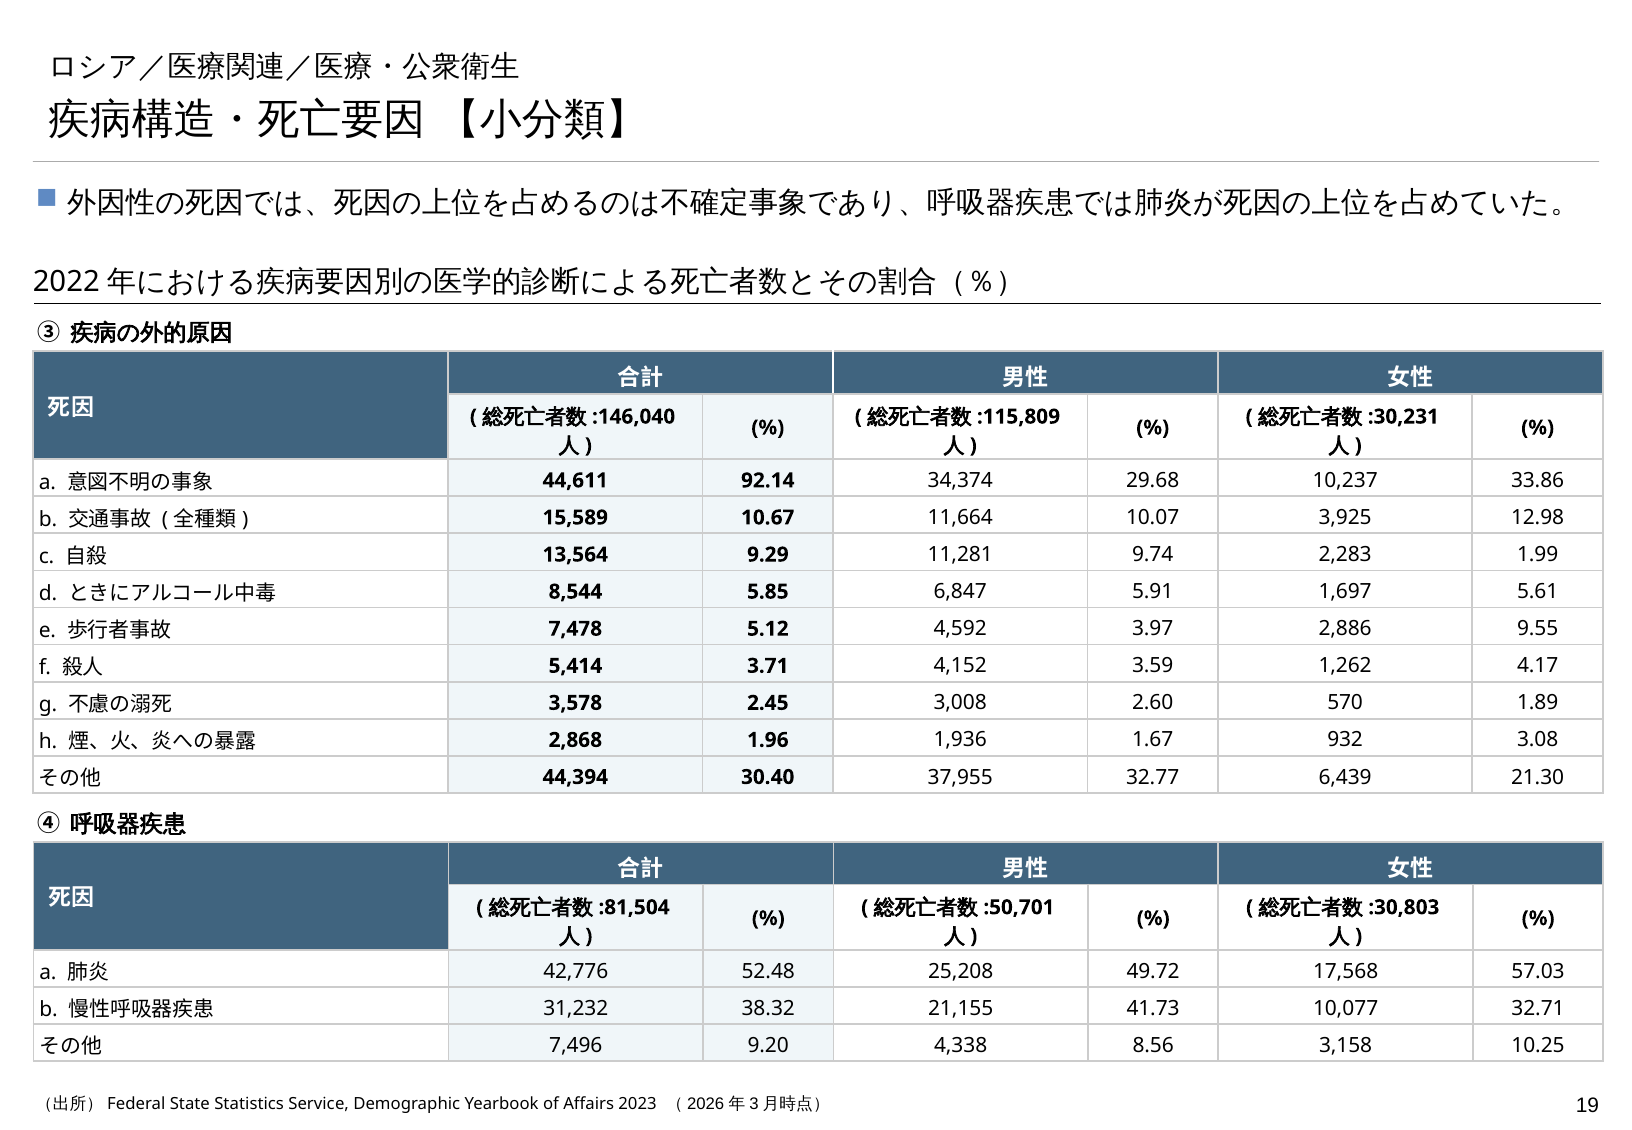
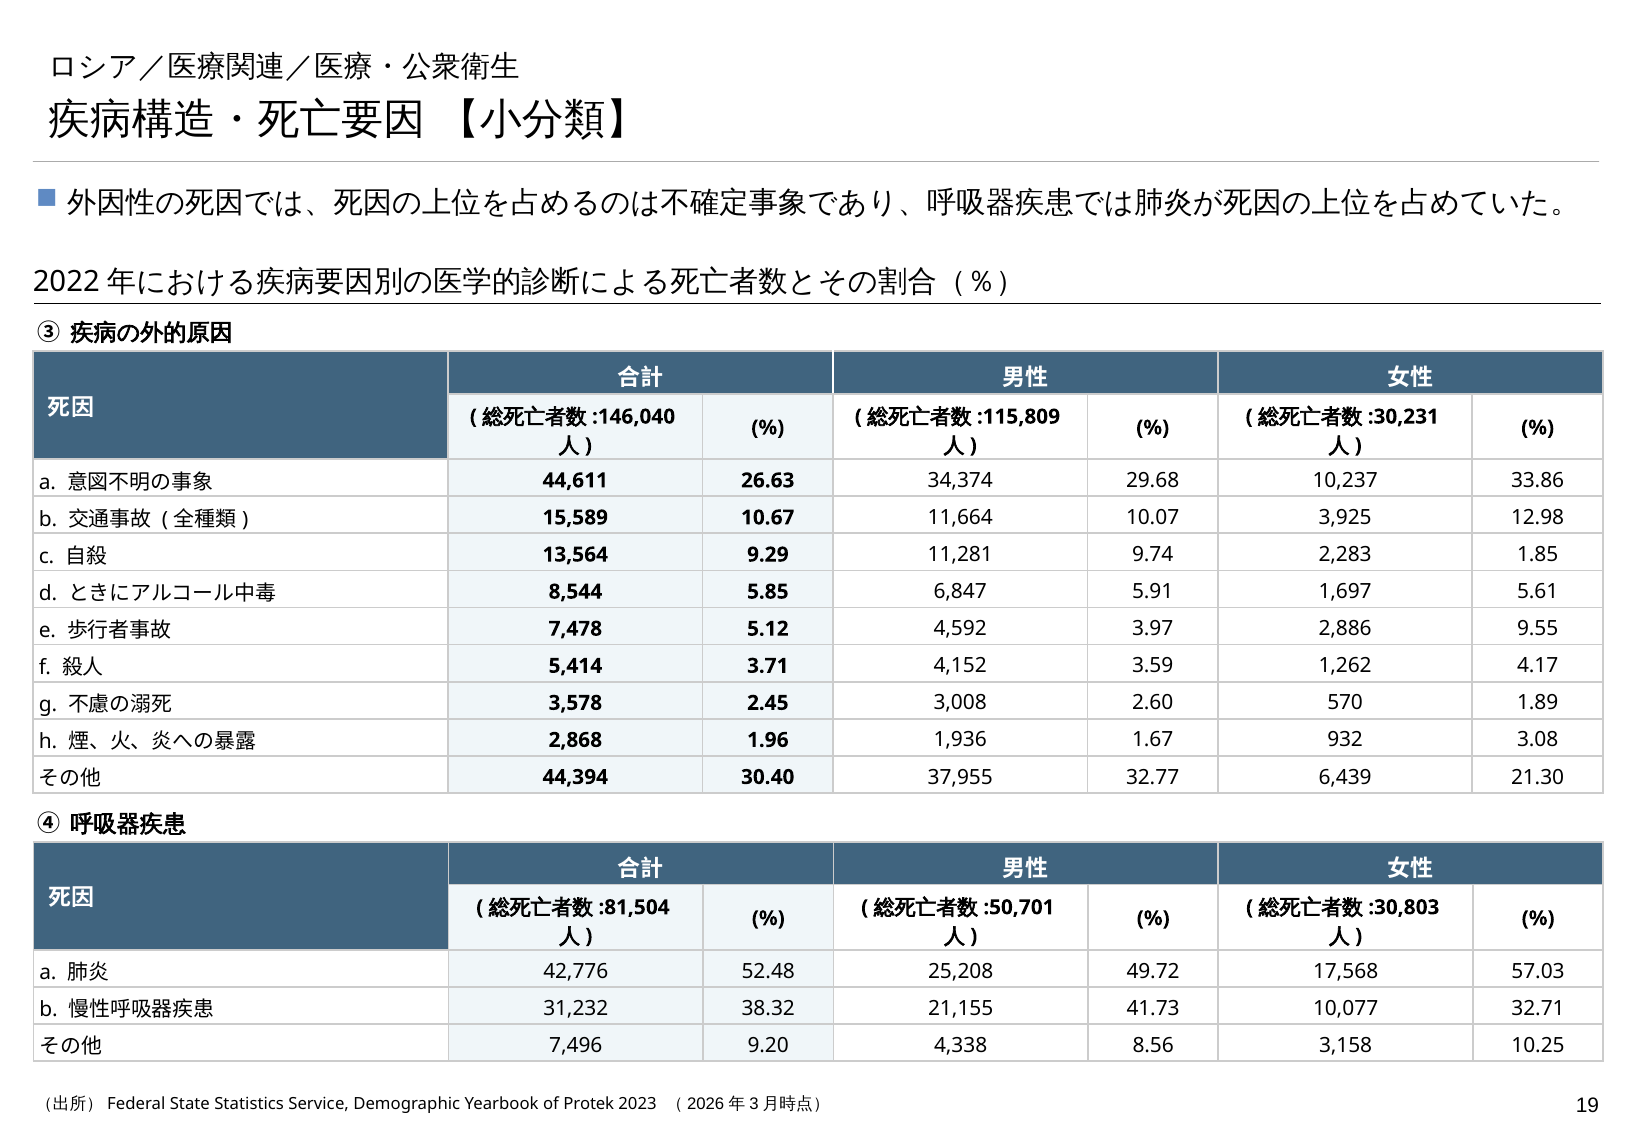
92.14: 92.14 -> 26.63 (768, 480)
1.99: 1.99 -> 1.85 (1538, 555)
Affairs: Affairs -> Protek (589, 1104)
